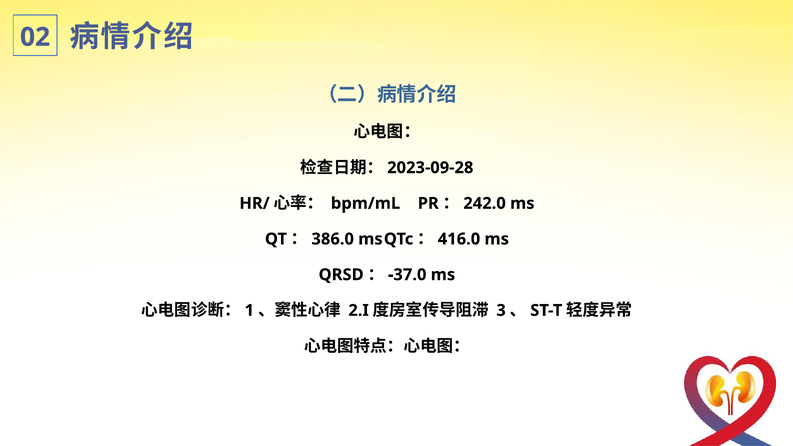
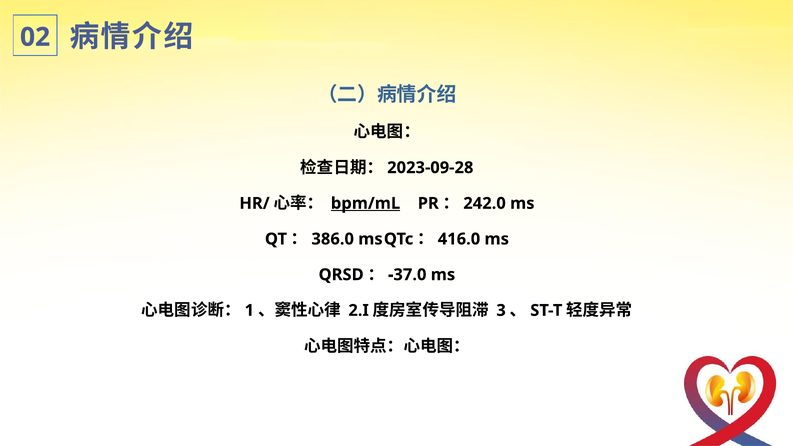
bpm/mL underline: none -> present (366, 203)
